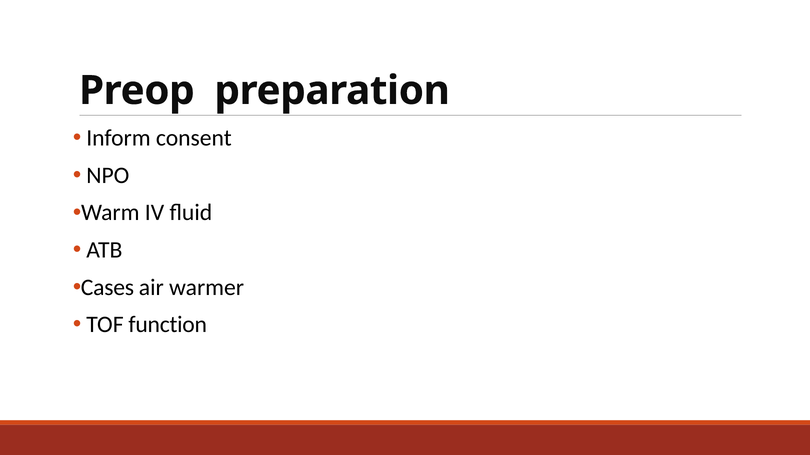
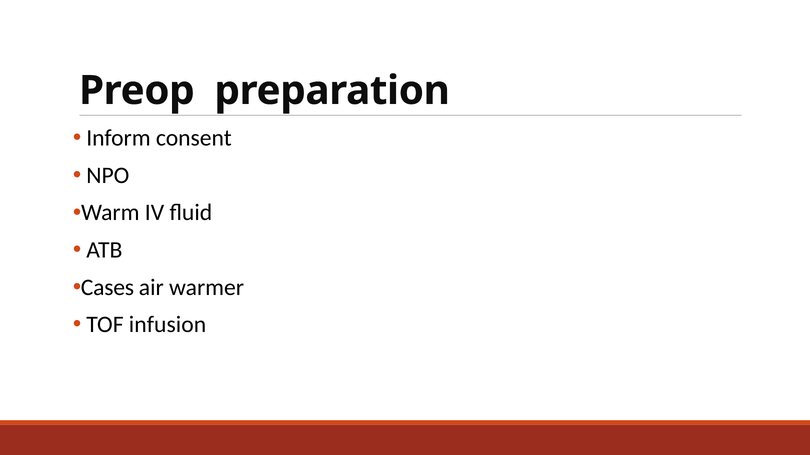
function: function -> infusion (168, 325)
